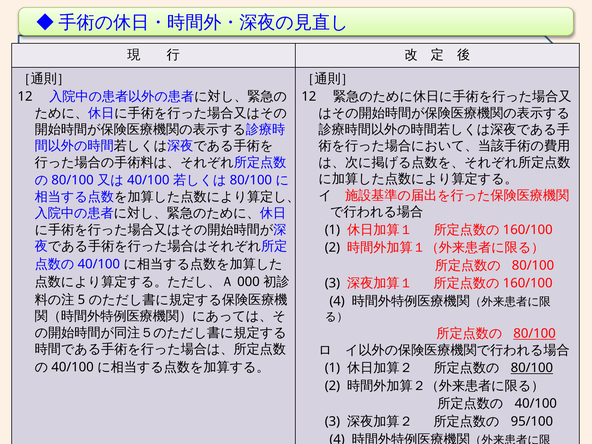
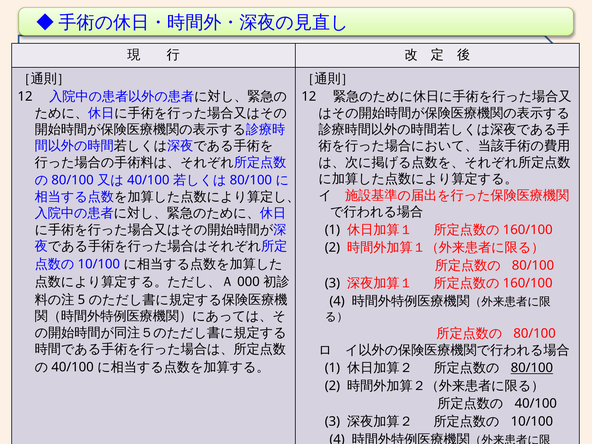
40/100: 40/100 -> 10/100 (99, 264)
80/100 underline: present -> none (535, 334)
95/100: 95/100 -> 10/100 (532, 422)
